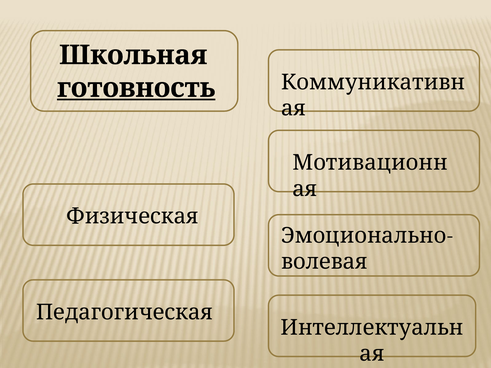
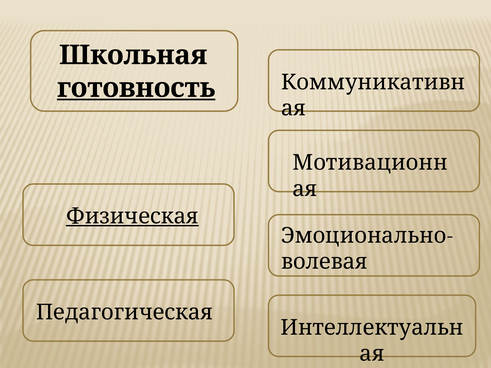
Физическая underline: none -> present (132, 217)
